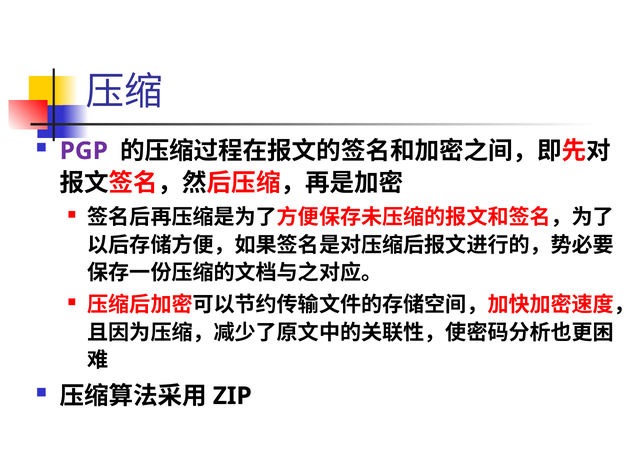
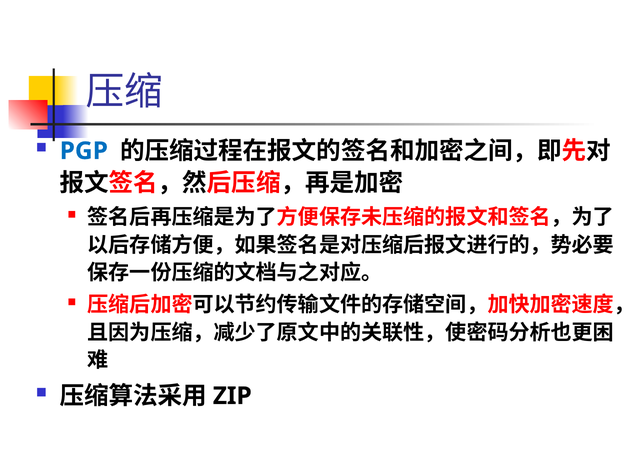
PGP colour: purple -> blue (84, 151)
